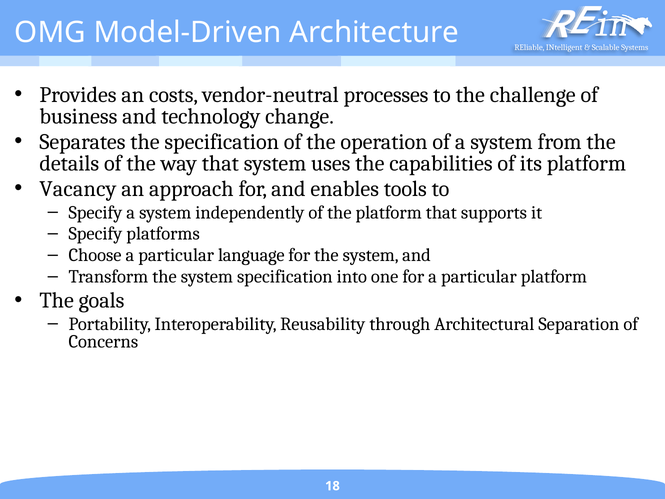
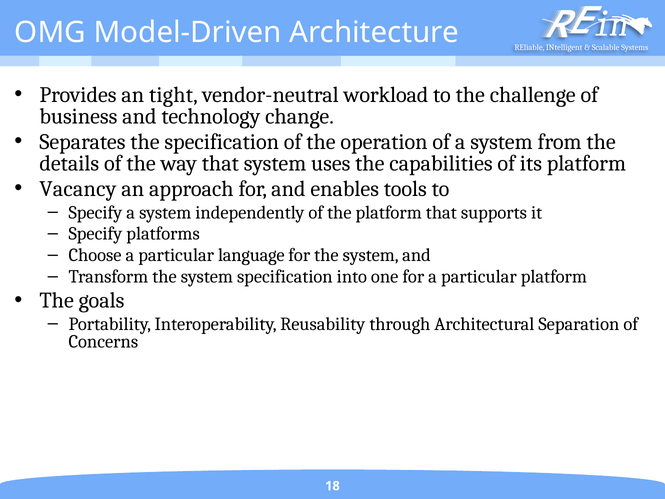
costs: costs -> tight (173, 95)
processes: processes -> workload (386, 95)
